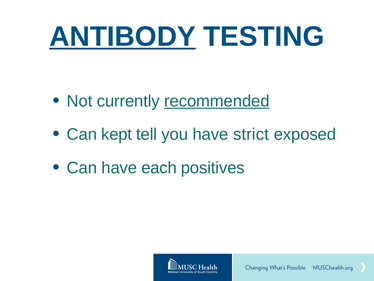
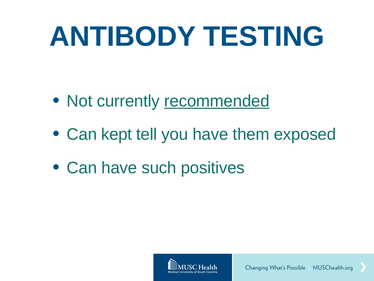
ANTIBODY underline: present -> none (123, 37)
strict: strict -> them (251, 134)
each: each -> such (159, 167)
